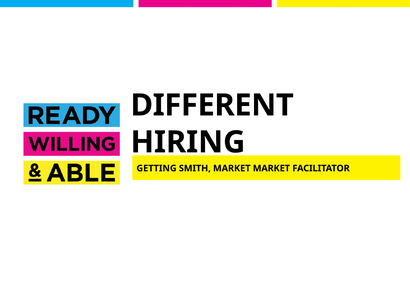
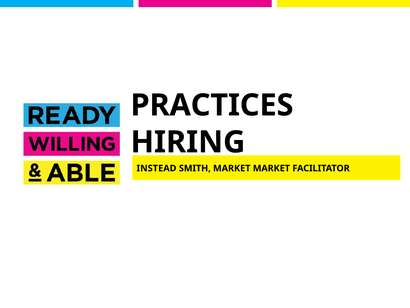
DIFFERENT: DIFFERENT -> PRACTICES (212, 105)
GETTING: GETTING -> INSTEAD (156, 168)
